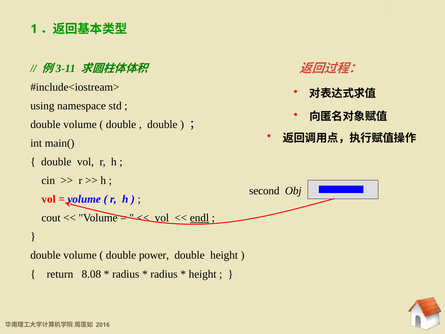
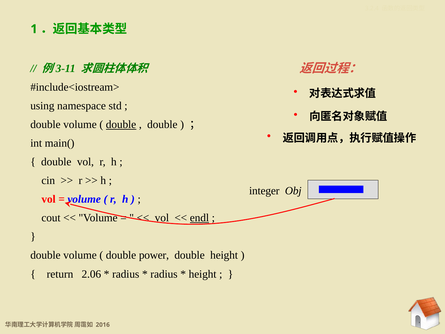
double underline: none -> present (121, 124)
second: second -> integer (264, 191)
8.08: 8.08 -> 2.06 (91, 274)
